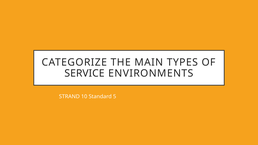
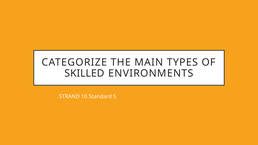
SERVICE: SERVICE -> SKILLED (85, 73)
